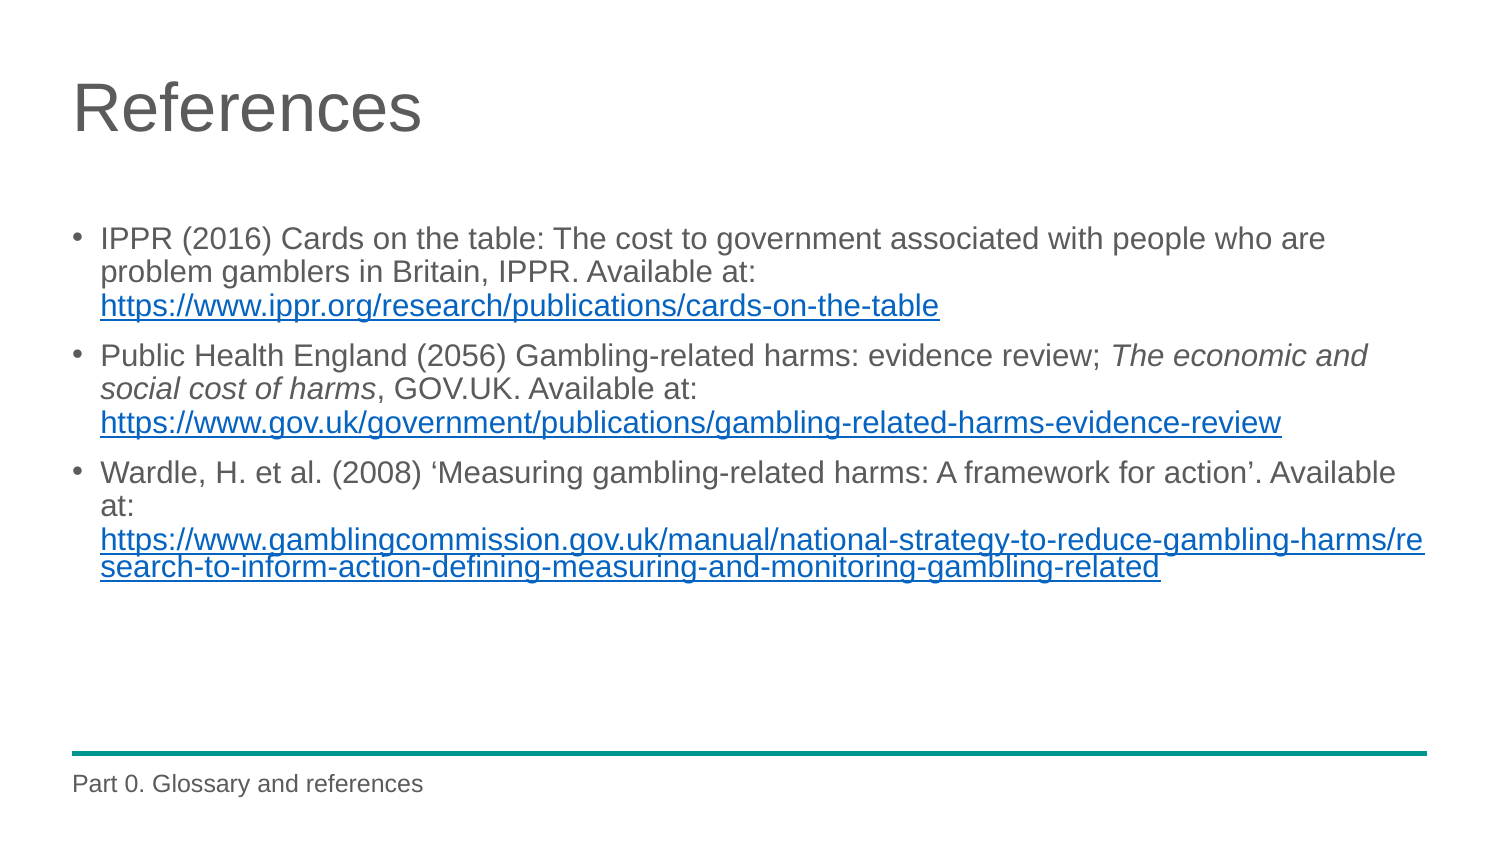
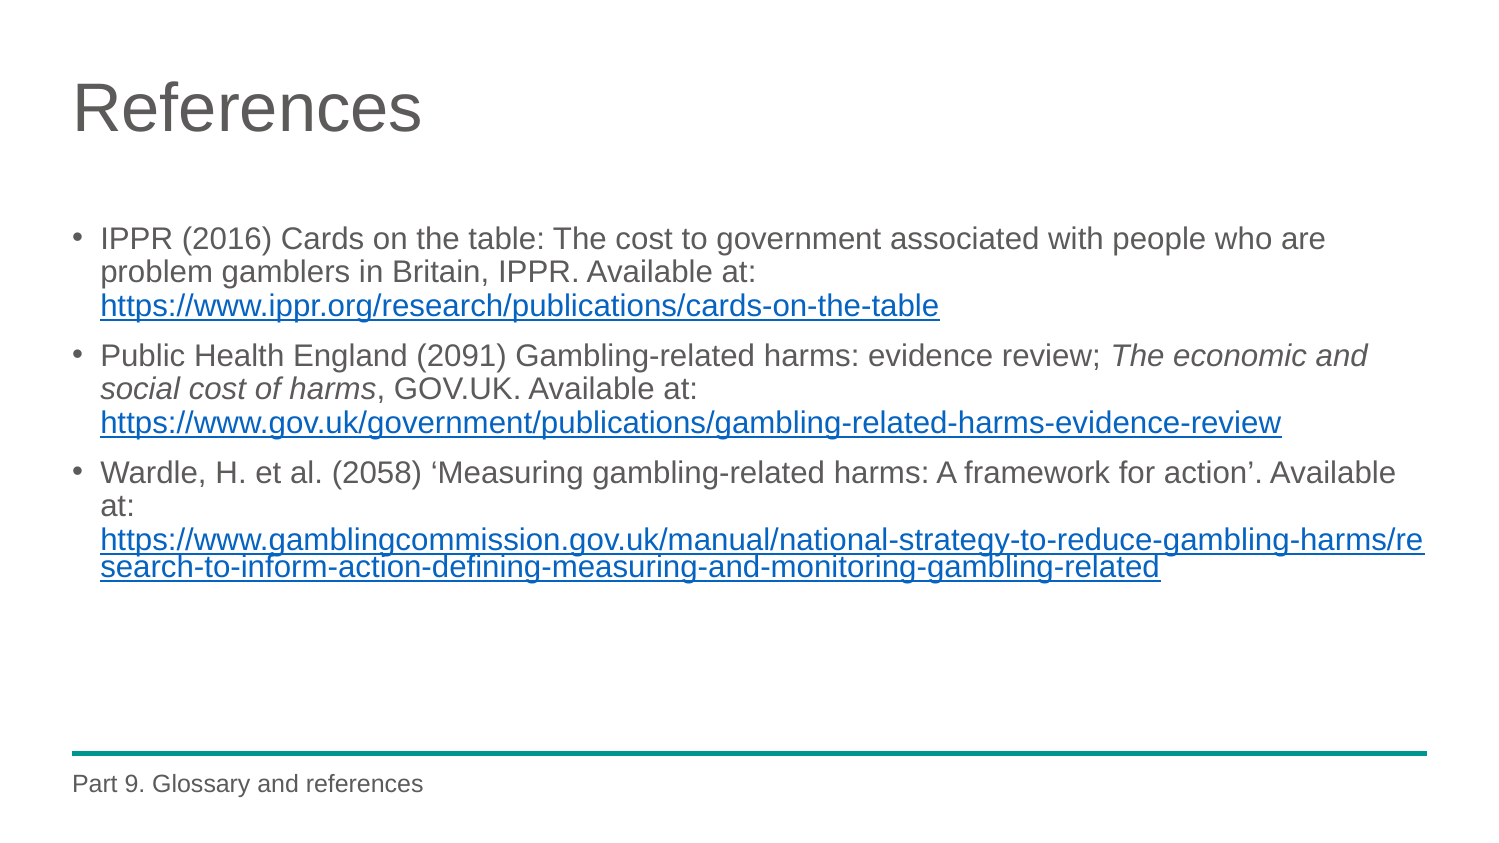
2056: 2056 -> 2091 (462, 356)
2008: 2008 -> 2058 (377, 473)
0: 0 -> 9 (135, 785)
